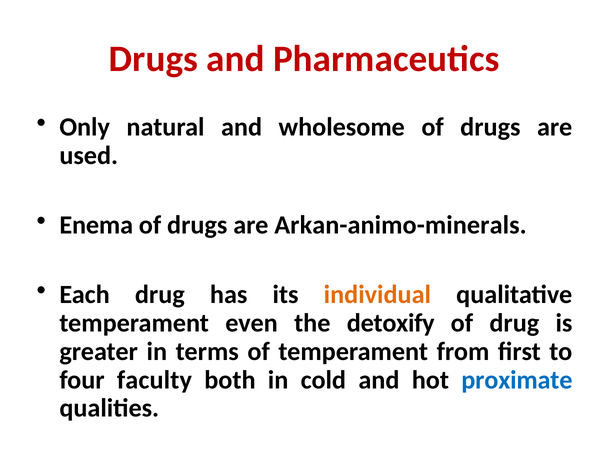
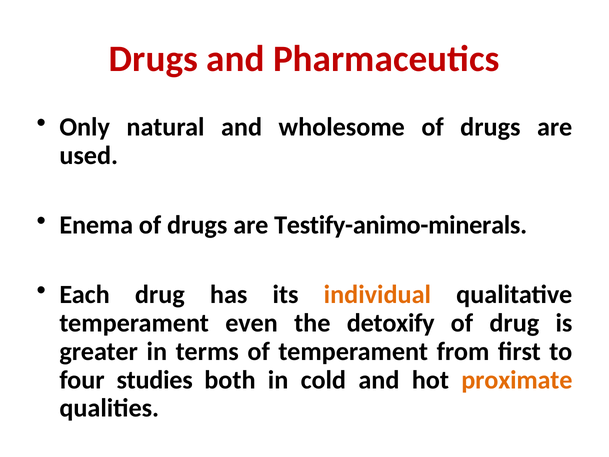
Arkan-animo-minerals: Arkan-animo-minerals -> Testify-animo-minerals (401, 225)
faculty: faculty -> studies (155, 380)
proximate colour: blue -> orange (517, 380)
